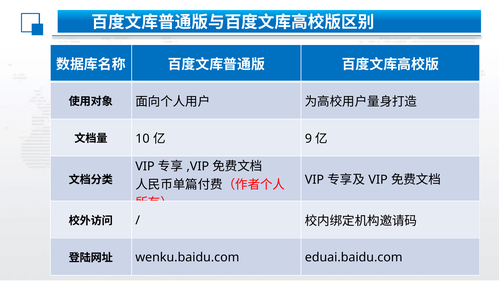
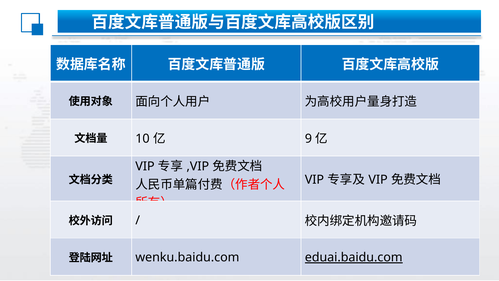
eduai.baidu.com underline: none -> present (354, 257)
